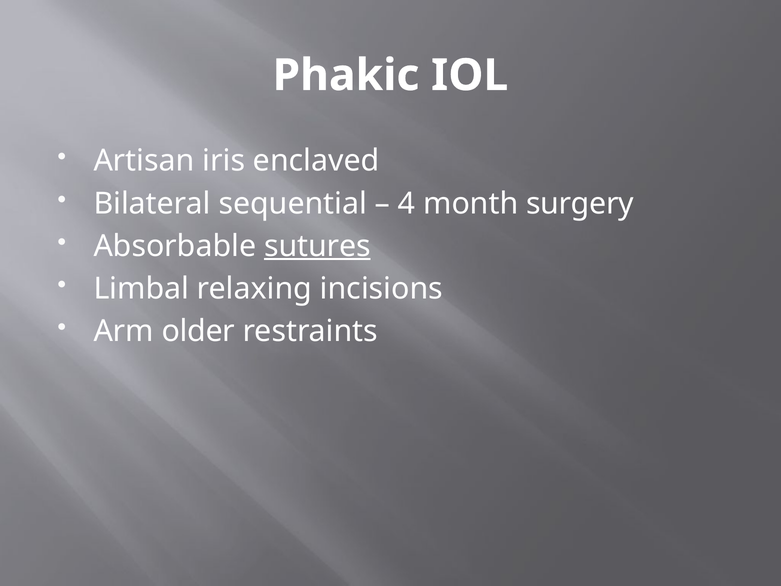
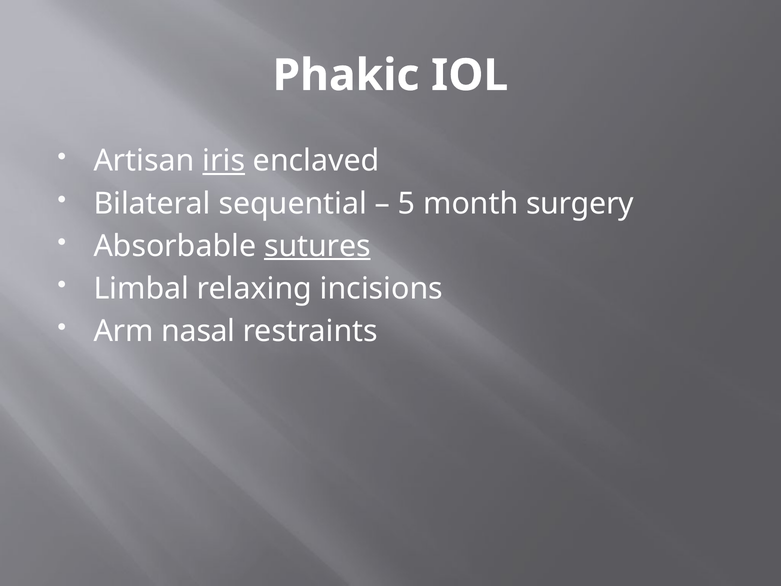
iris underline: none -> present (224, 161)
4: 4 -> 5 (407, 203)
older: older -> nasal (198, 331)
